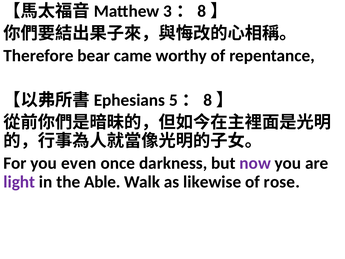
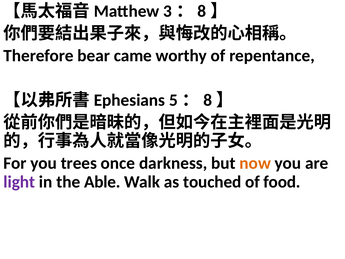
even: even -> trees (79, 163)
now colour: purple -> orange (255, 163)
likewise: likewise -> touched (212, 182)
rose: rose -> food (282, 182)
